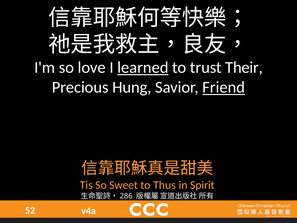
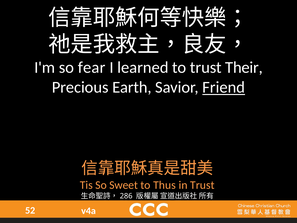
love: love -> fear (92, 67)
learned underline: present -> none (143, 67)
Hung: Hung -> Earth (132, 87)
in Spirit: Spirit -> Trust (202, 185)
